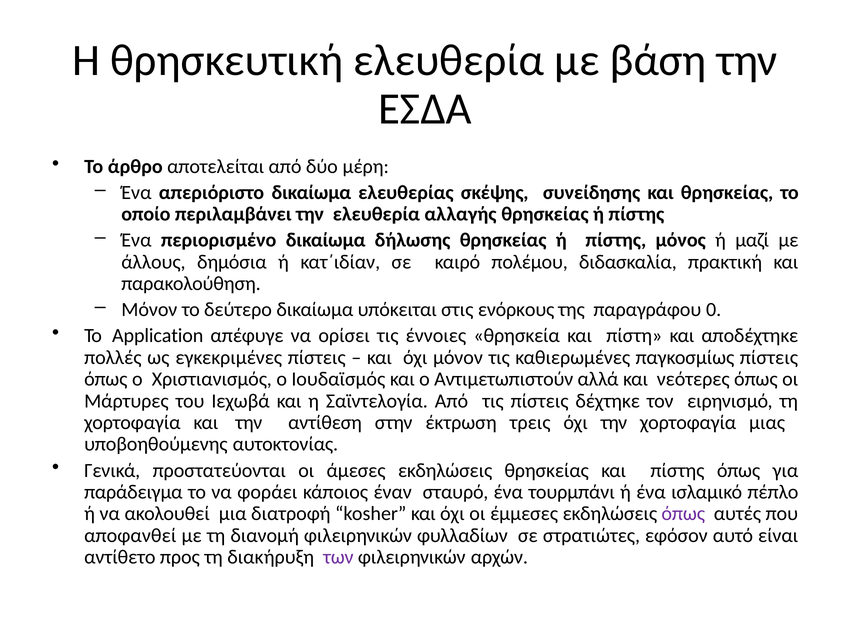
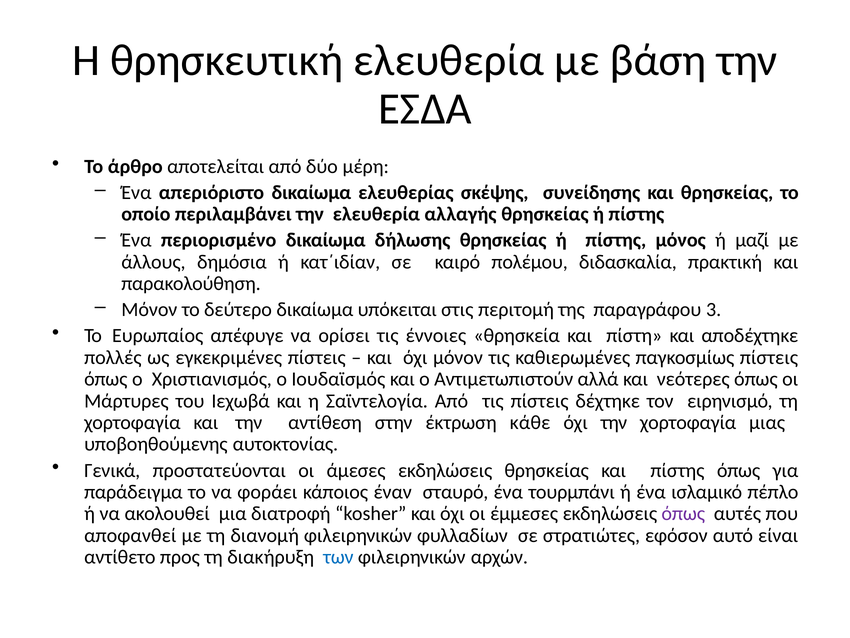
ενόρκους: ενόρκους -> περιτομή (516, 310)
0: 0 -> 3 (714, 310)
Application: Application -> Ευρωπαίος (158, 336)
τρεις: τρεις -> κάθε (530, 422)
των colour: purple -> blue (338, 557)
